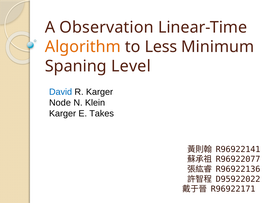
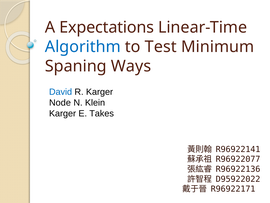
Observation: Observation -> Expectations (107, 27)
Algorithm colour: orange -> blue (83, 47)
Less: Less -> Test (161, 47)
Level: Level -> Ways (131, 66)
